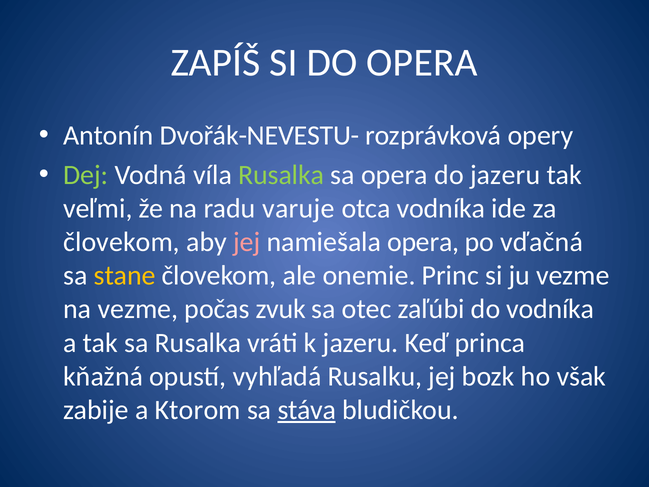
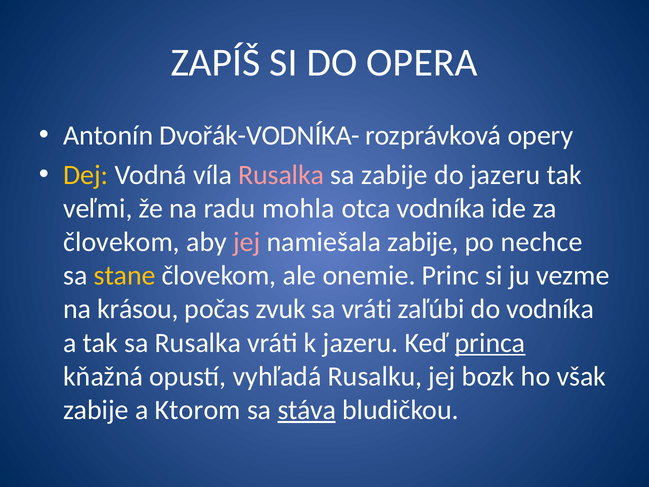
Dvořák-NEVESTU-: Dvořák-NEVESTU- -> Dvořák-VODNÍKA- (260, 136)
Dej colour: light green -> yellow (86, 175)
Rusalka colour: light green -> pink (281, 175)
sa opera: opera -> zabije (394, 175)
varuje: varuje -> mohla (298, 208)
namiešala opera: opera -> zabije (423, 242)
vďačná: vďačná -> nechce (542, 242)
na vezme: vezme -> krásou (138, 309)
sa otec: otec -> vráti (367, 309)
princa underline: none -> present (490, 343)
